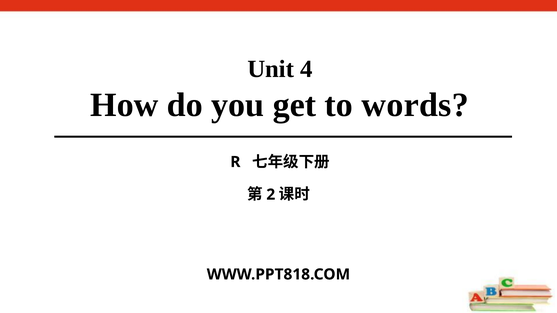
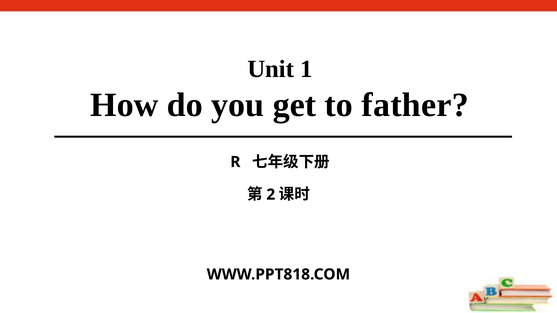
4: 4 -> 1 (306, 69)
words: words -> father (415, 105)
